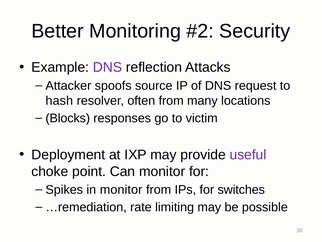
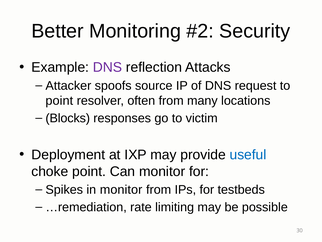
hash: hash -> point (59, 101)
useful colour: purple -> blue (248, 154)
switches: switches -> testbeds (241, 189)
